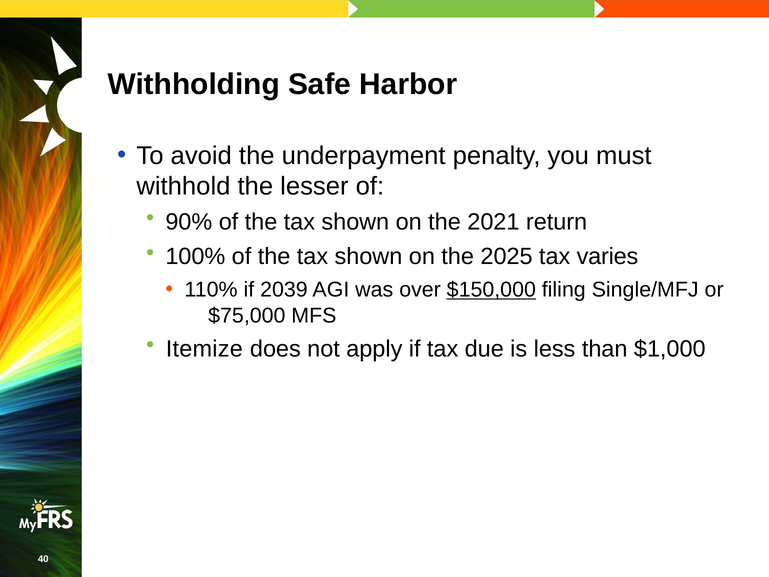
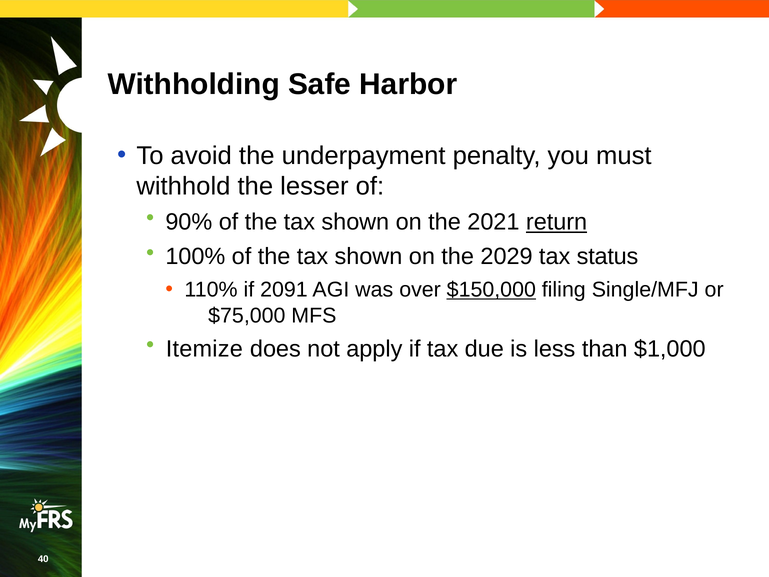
return underline: none -> present (557, 222)
2025: 2025 -> 2029 (507, 257)
varies: varies -> status (607, 257)
2039: 2039 -> 2091 (284, 290)
